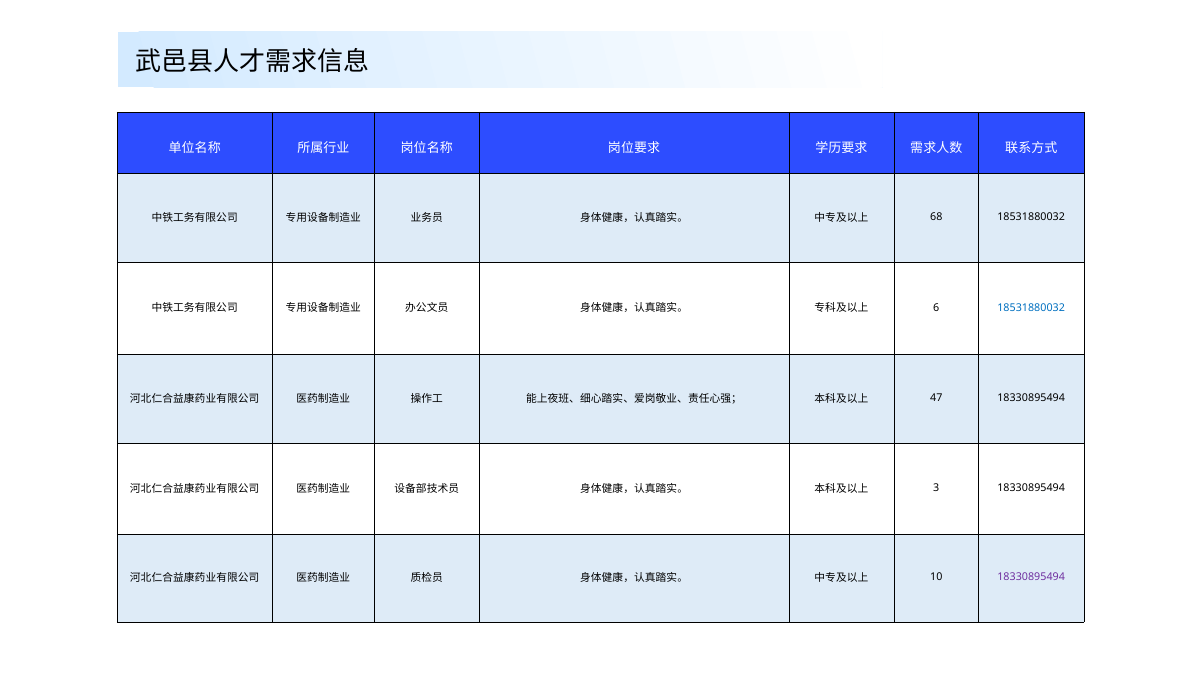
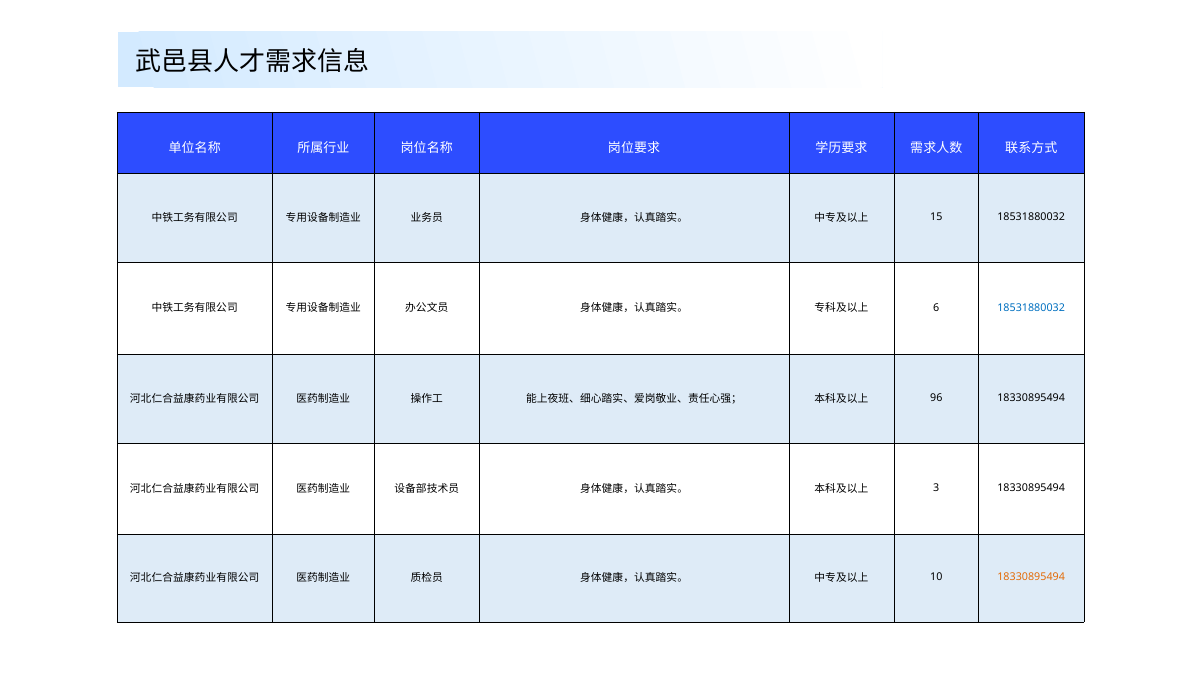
68: 68 -> 15 (936, 217)
47: 47 -> 96 (936, 398)
18330895494 colour: purple -> orange (1031, 577)
